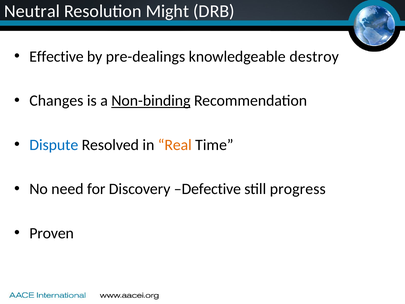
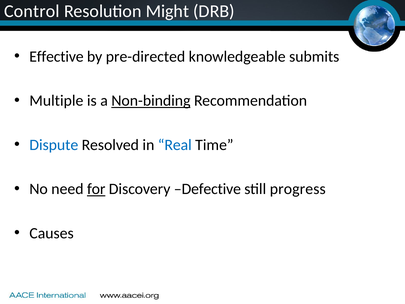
Neutral: Neutral -> Control (32, 11)
pre-dealings: pre-dealings -> pre-directed (145, 56)
destroy: destroy -> submits (314, 56)
Changes: Changes -> Multiple (56, 101)
Real colour: orange -> blue (175, 145)
for underline: none -> present (96, 189)
Proven: Proven -> Causes (52, 233)
